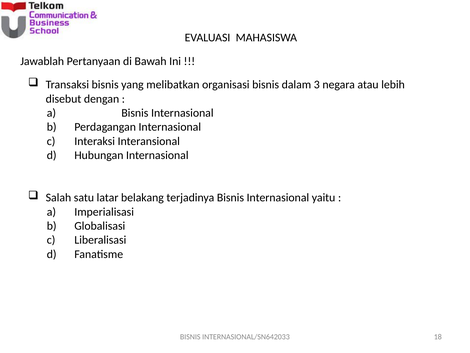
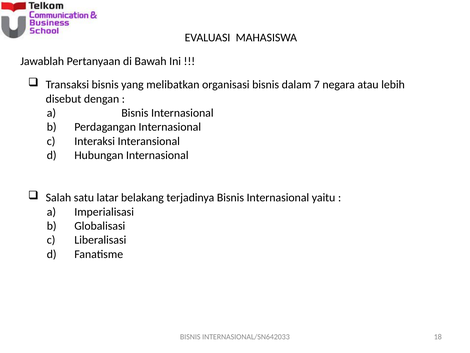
3: 3 -> 7 (317, 85)
